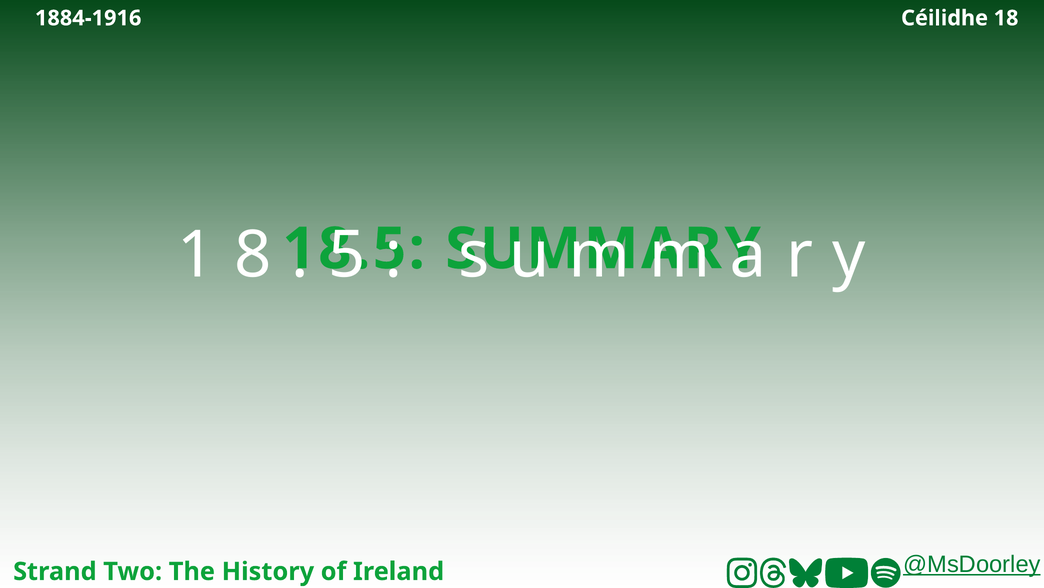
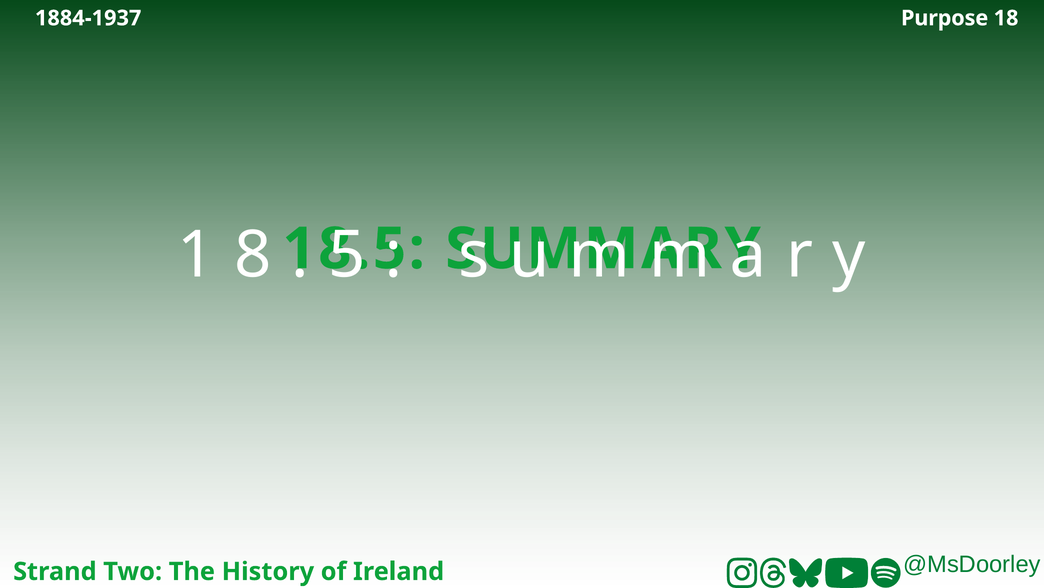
1884-1916: 1884-1916 -> 1884-1937 (88, 18)
Céilidhe: Céilidhe -> Purpose (945, 18)
@MsDoorley underline: present -> none (972, 564)
